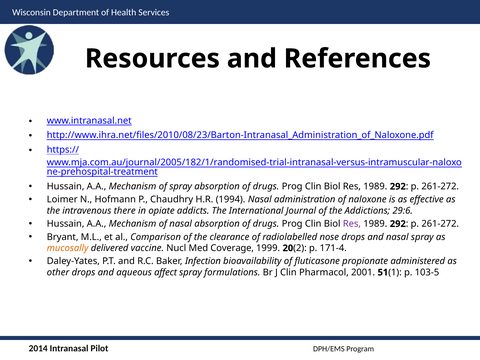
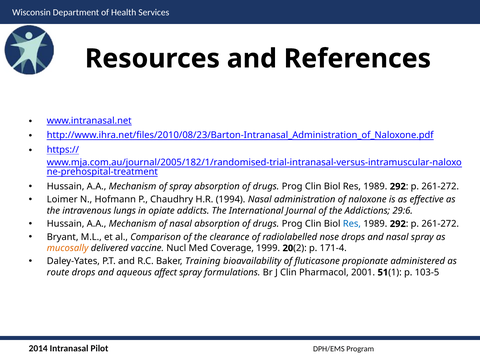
there: there -> lungs (125, 211)
Res colour: purple -> blue (352, 224)
Infection: Infection -> Training (203, 261)
other: other -> route (58, 272)
